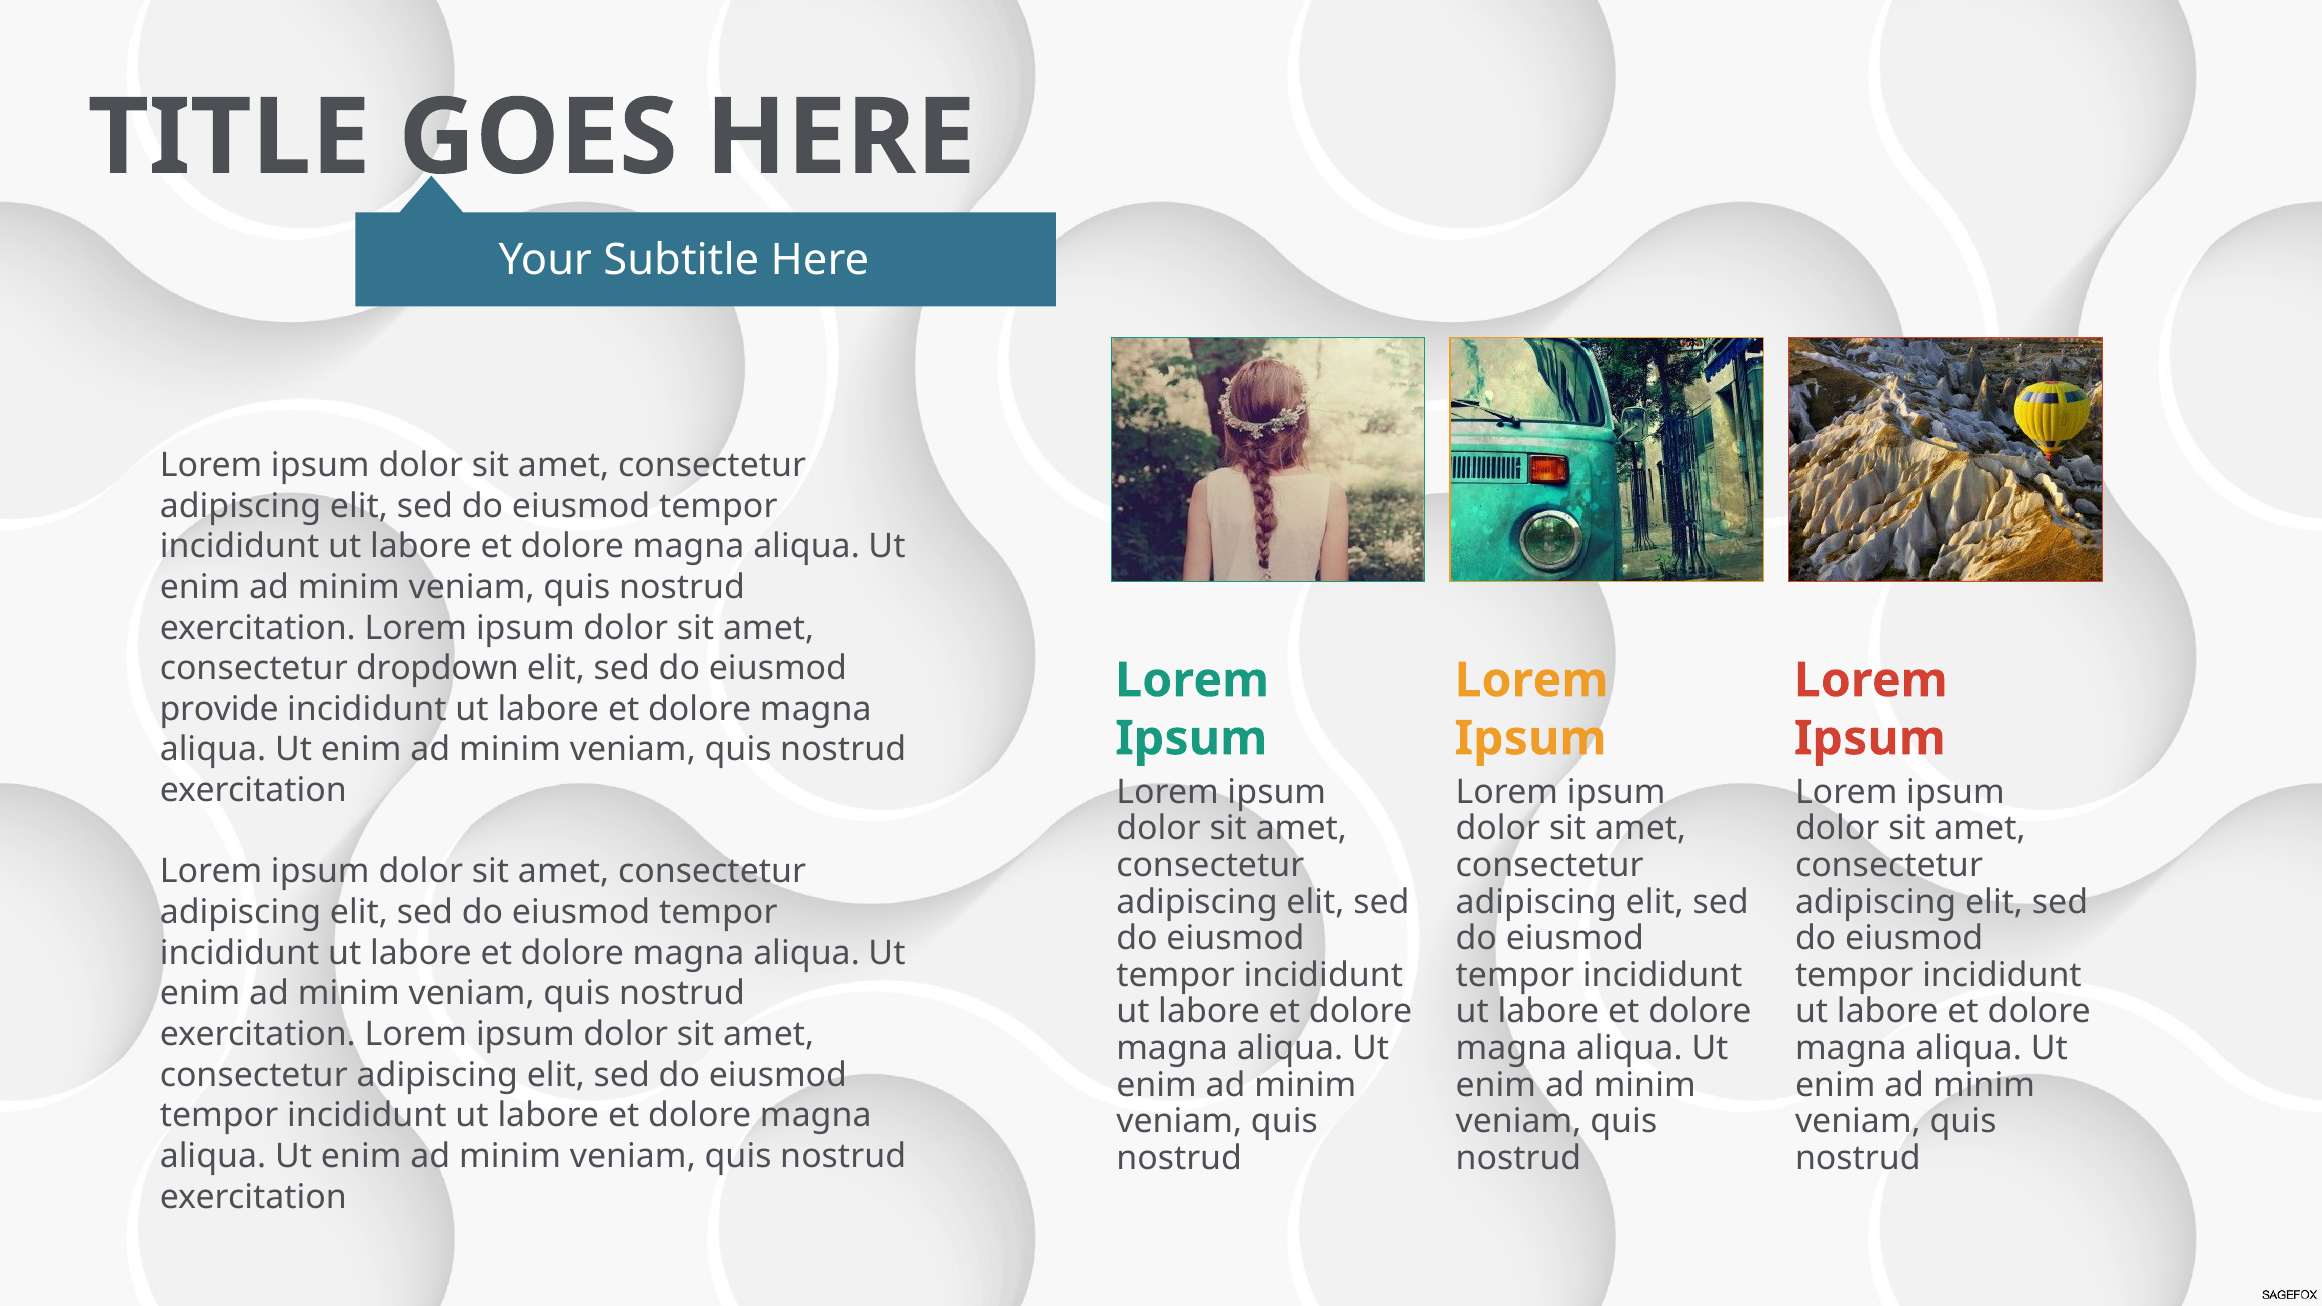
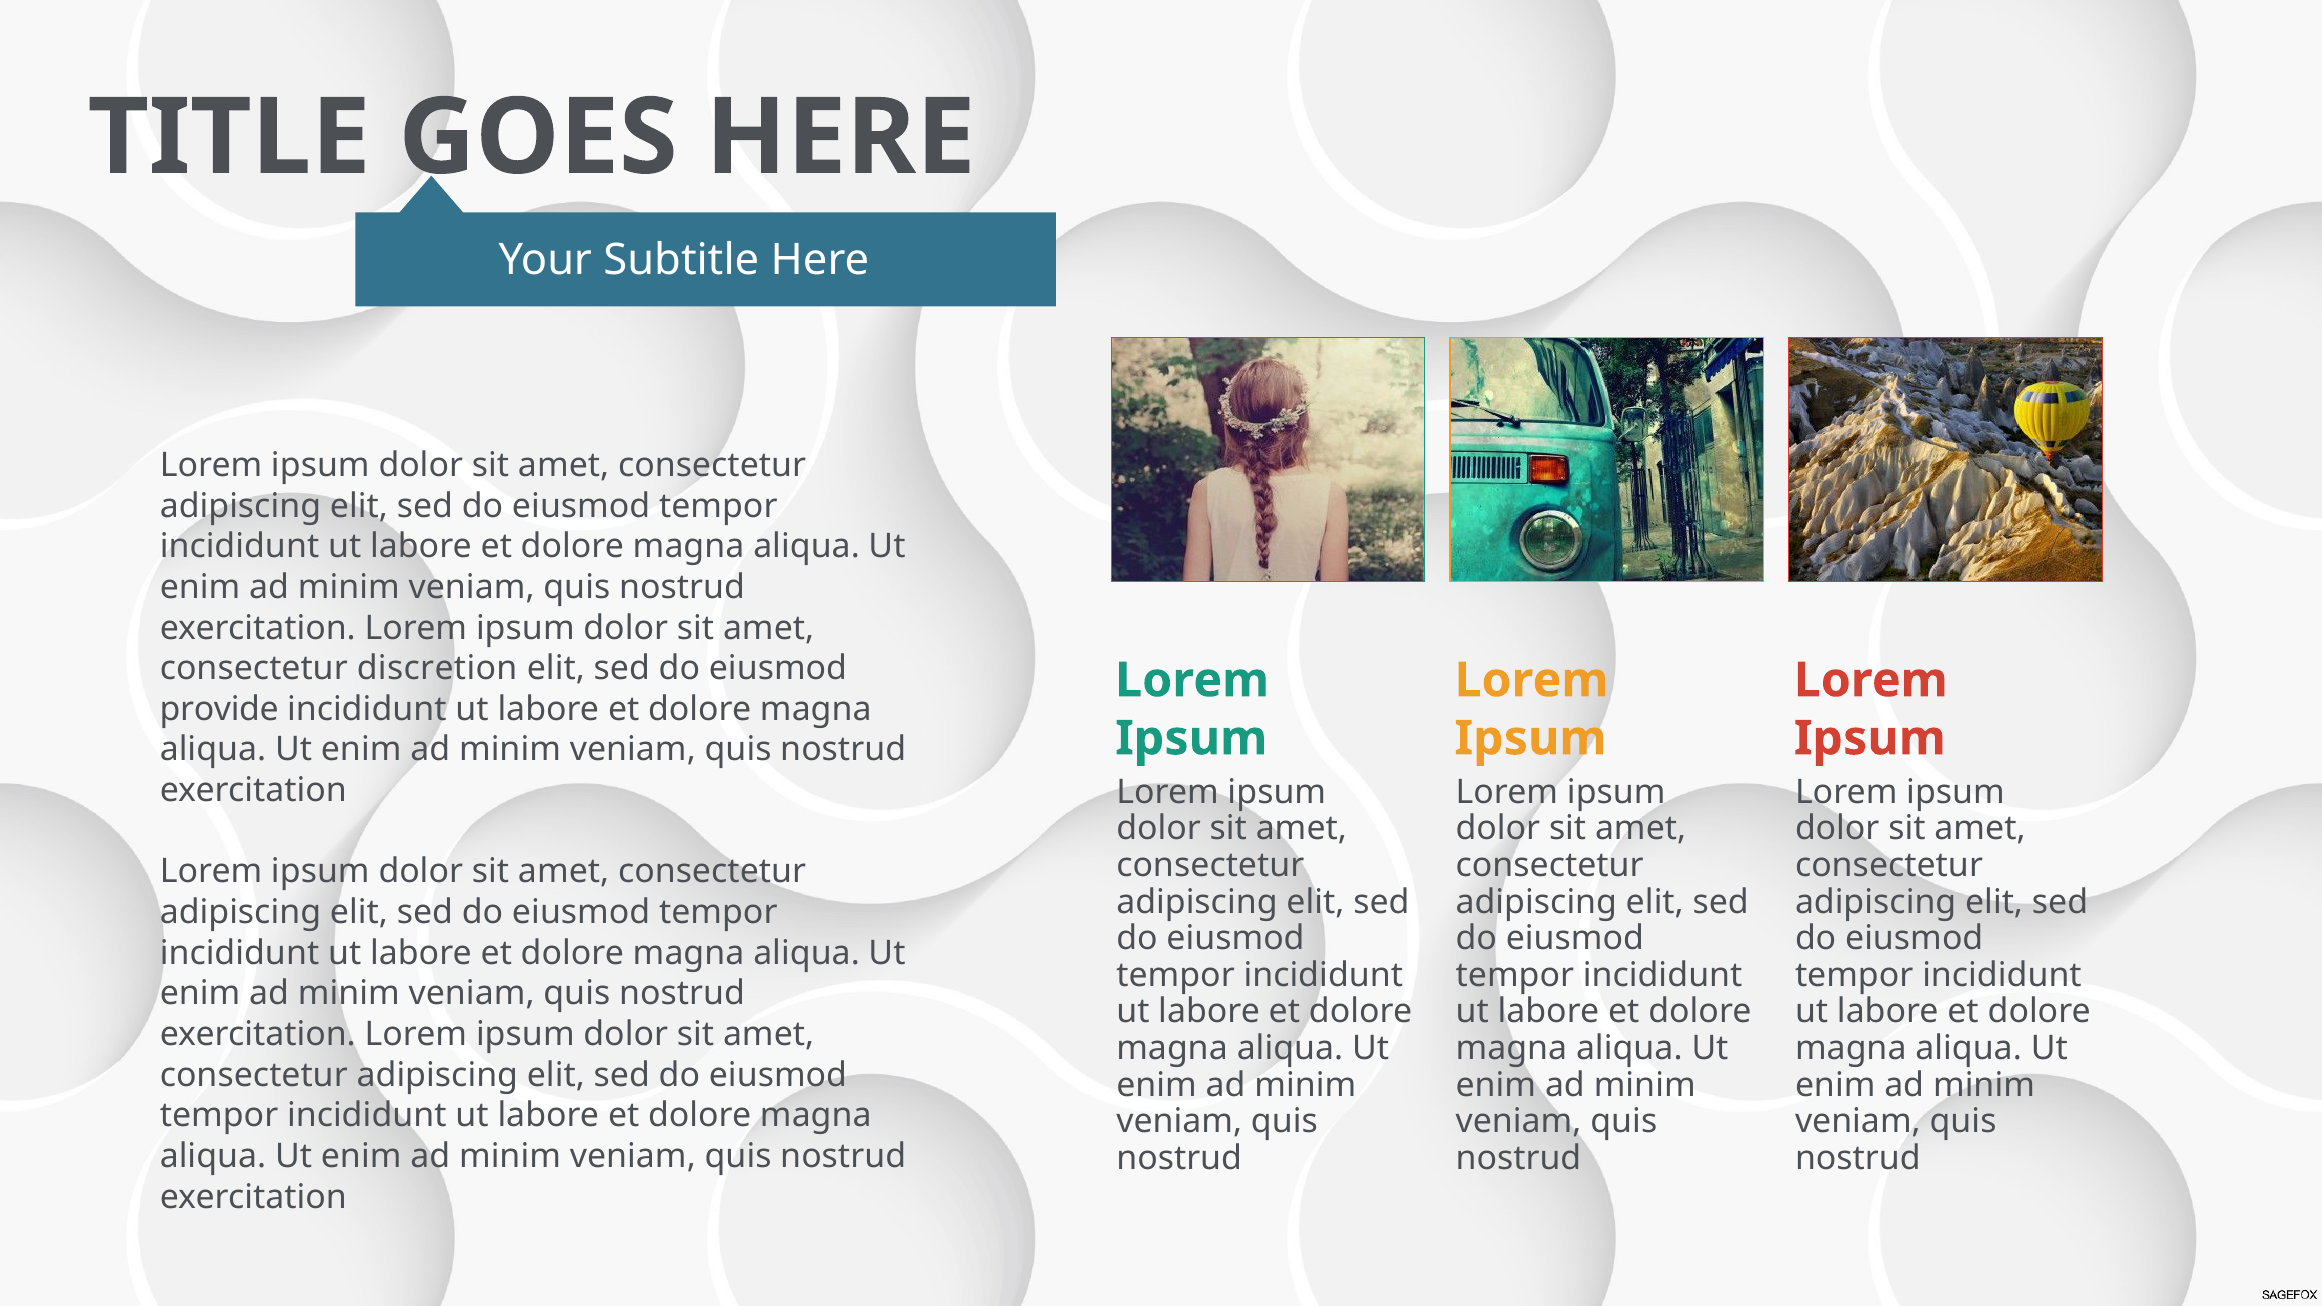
dropdown: dropdown -> discretion (437, 669)
